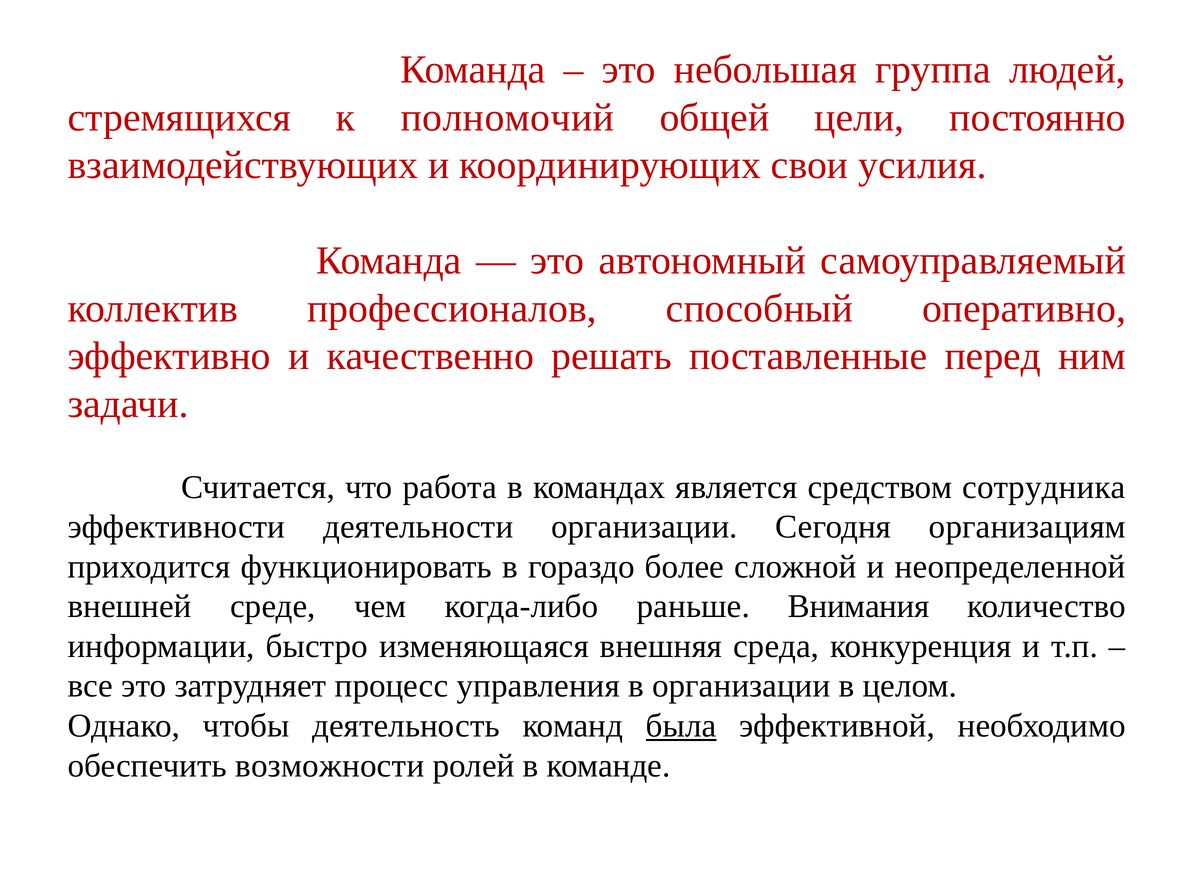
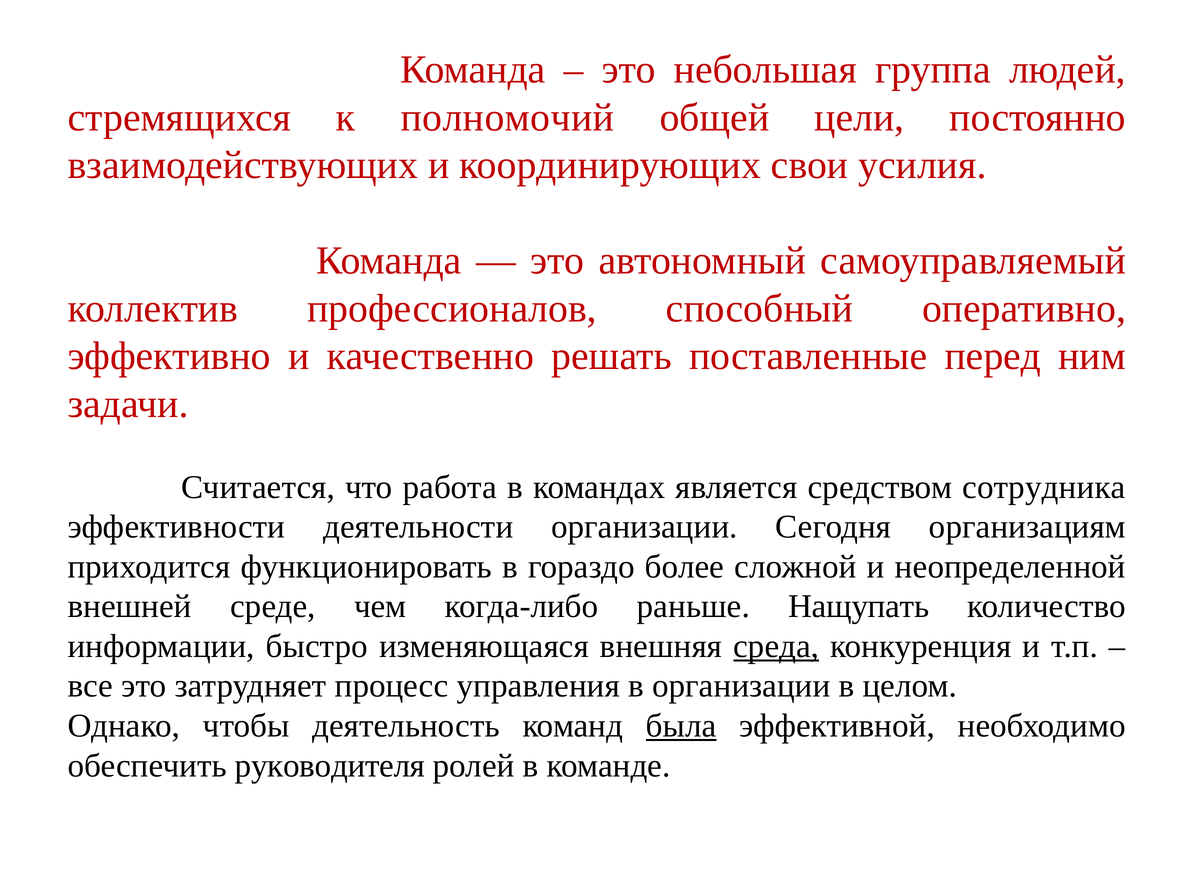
Внимания: Внимания -> Нащупать (859, 607)
среда underline: none -> present (776, 647)
возможности: возможности -> руководителя (330, 766)
